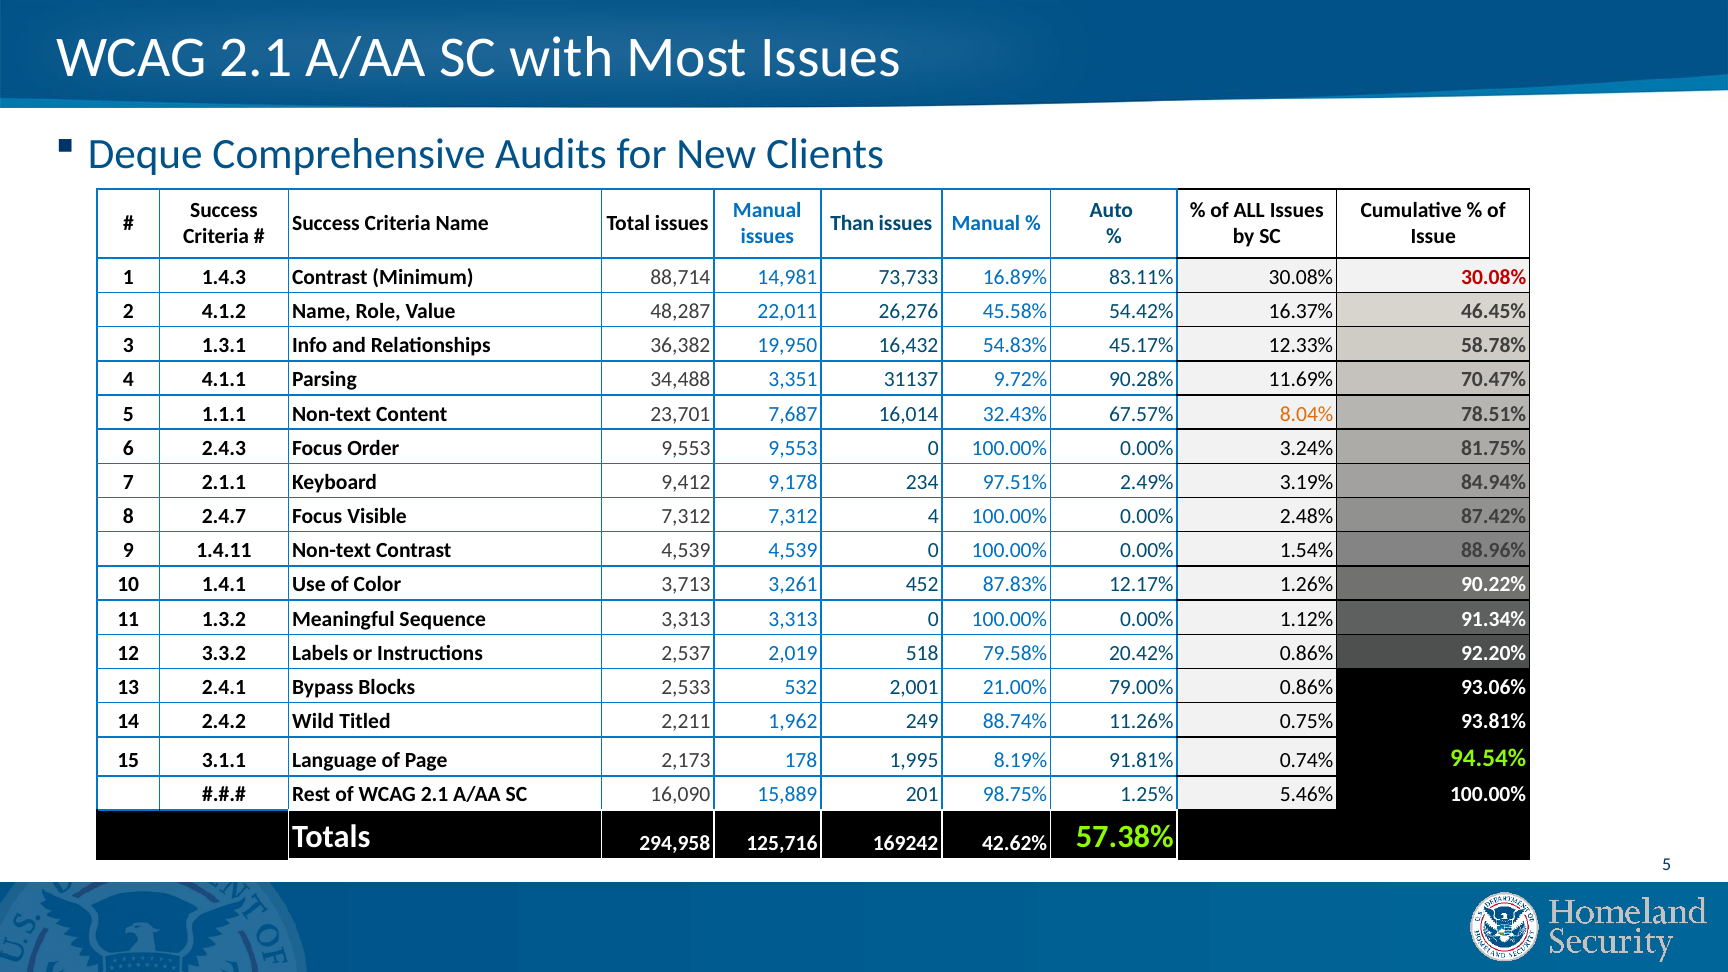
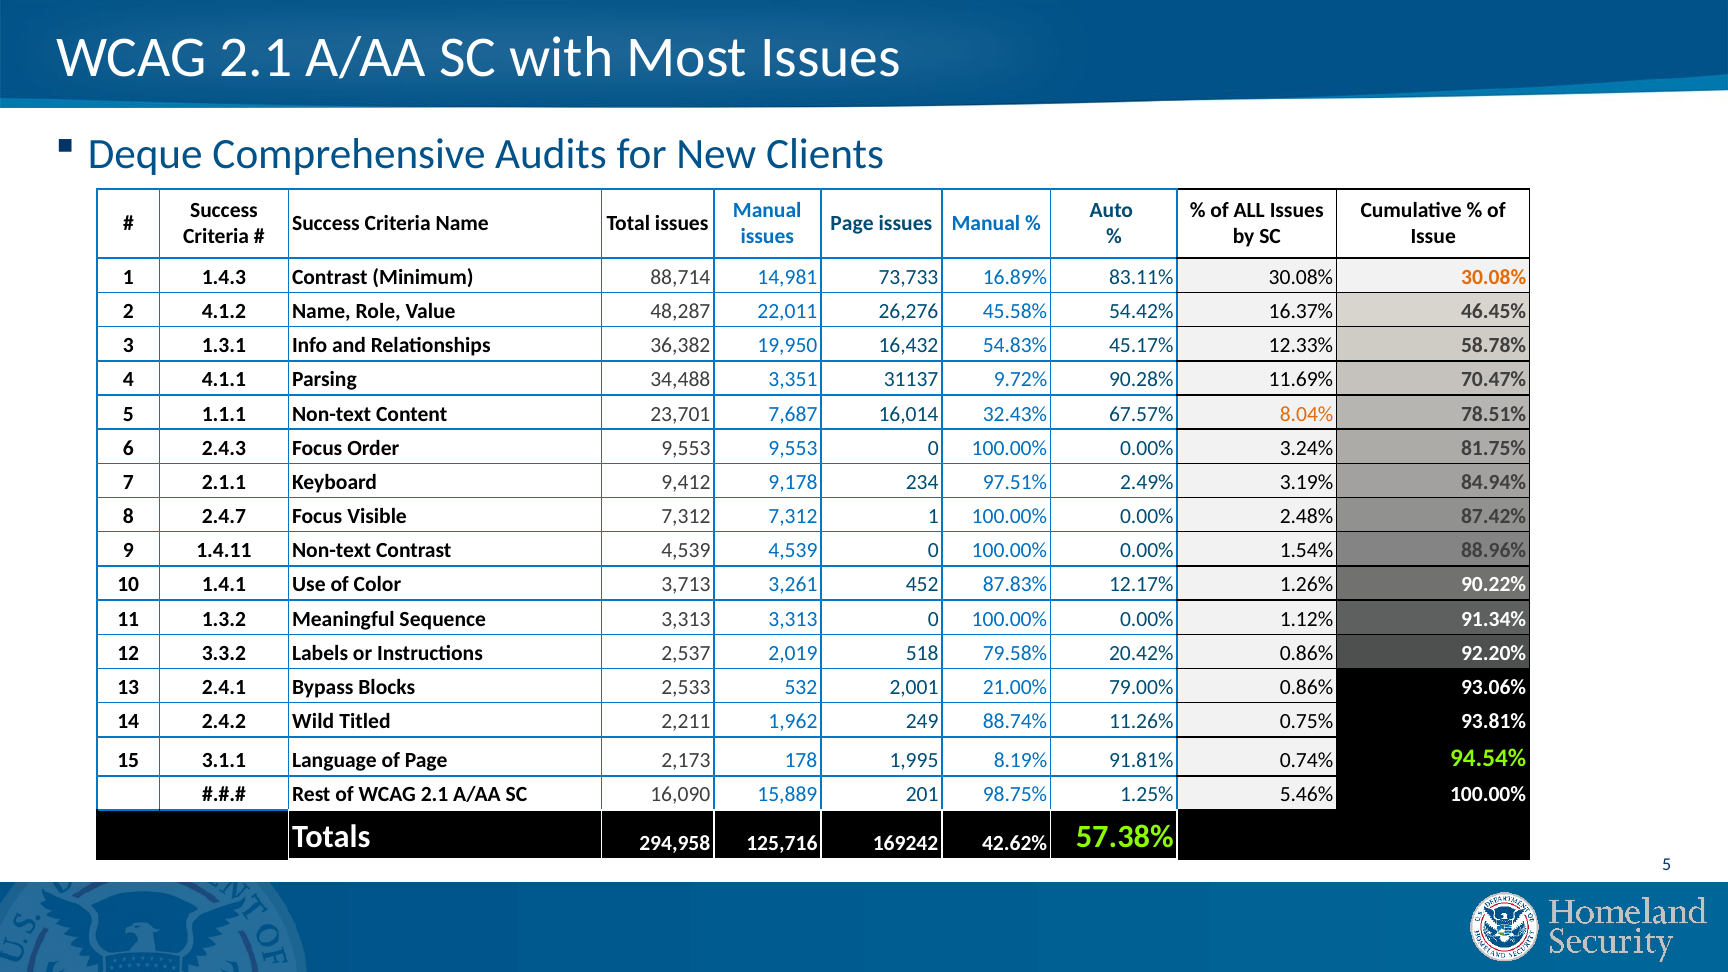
Than: Than -> Page (852, 224)
30.08% colour: red -> orange (1494, 277)
7,312 4: 4 -> 1 (933, 516)
